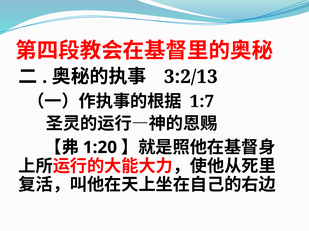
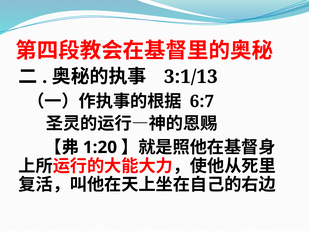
3:2/13: 3:2/13 -> 3:1/13 (191, 77)
1:7: 1:7 -> 6:7 (202, 102)
